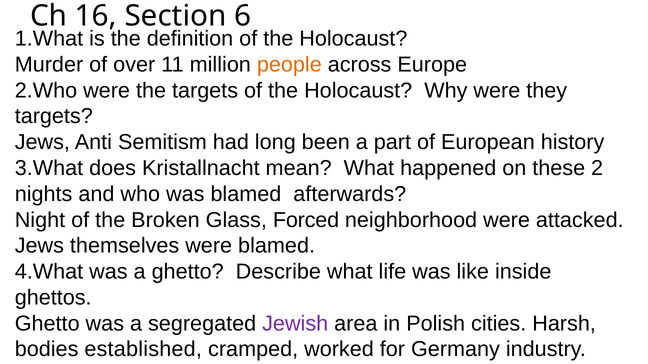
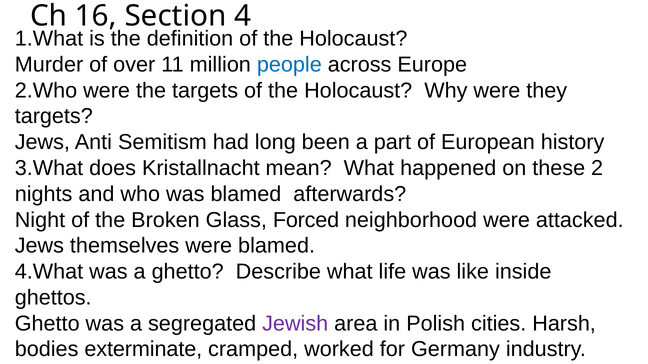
6: 6 -> 4 (243, 16)
people colour: orange -> blue (289, 65)
established: established -> exterminate (143, 350)
